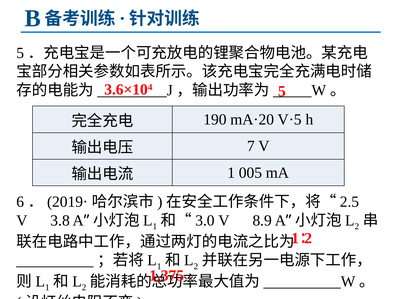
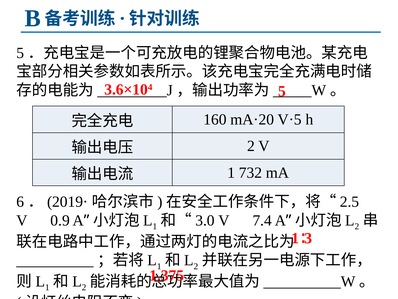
190: 190 -> 160 (215, 119)
7: 7 -> 2 (251, 146)
005: 005 -> 732 (251, 172)
3.8: 3.8 -> 0.9 (60, 220)
8.9: 8.9 -> 7.4 (262, 220)
1 2: 2 -> 3 (308, 238)
